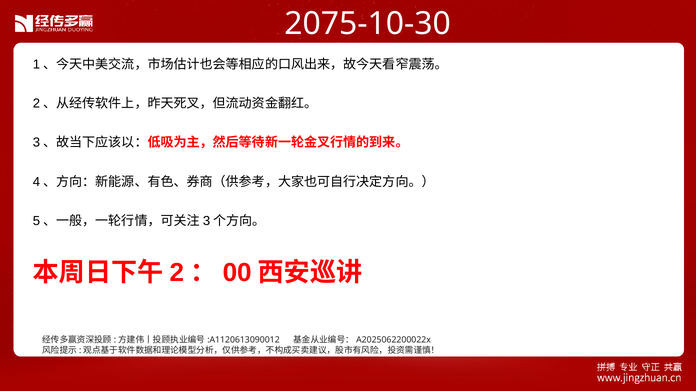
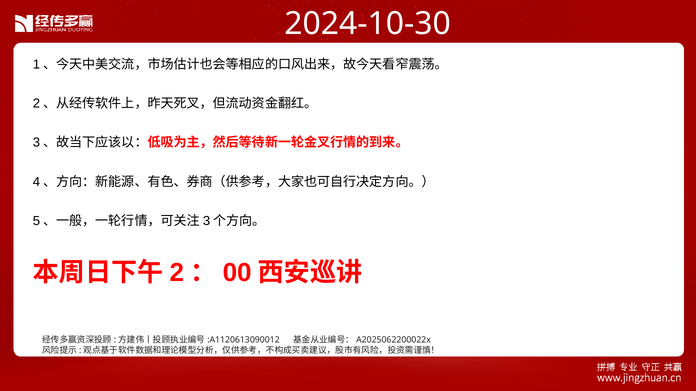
2075-10-30: 2075-10-30 -> 2024-10-30 (368, 24)
